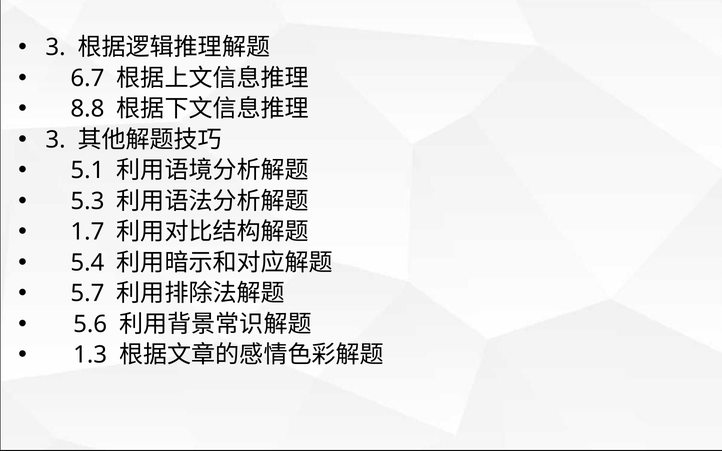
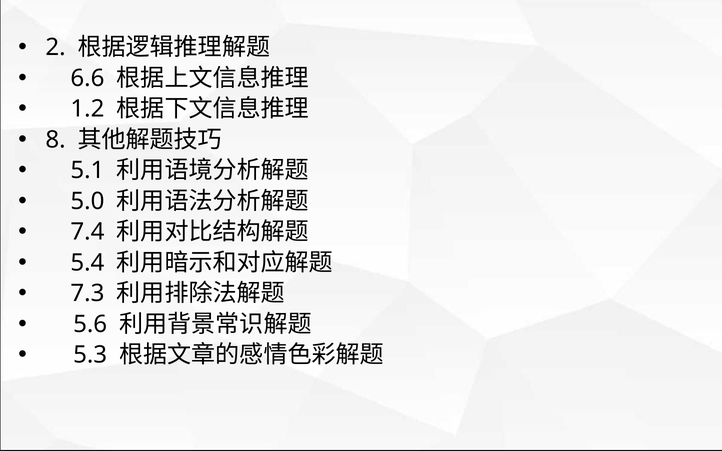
3: 3 -> 2 (55, 47)
6.7: 6.7 -> 6.6 (87, 78)
8.8: 8.8 -> 1.2 (87, 109)
3: 3 -> 8 (55, 140)
5.3: 5.3 -> 5.0 (87, 201)
1.7: 1.7 -> 7.4 (87, 232)
5.7: 5.7 -> 7.3 (87, 294)
1.3: 1.3 -> 5.3 (90, 355)
